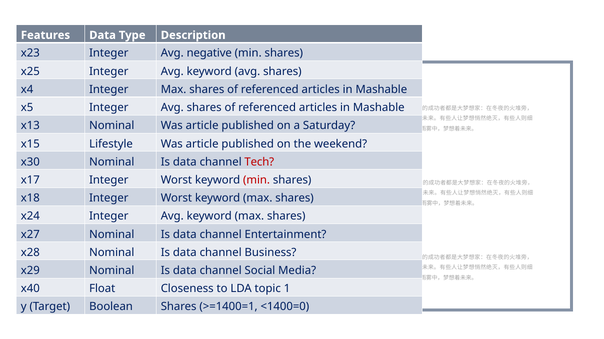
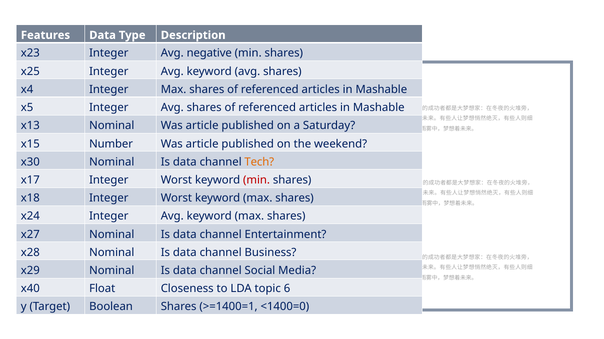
Lifestyle: Lifestyle -> Number (111, 144)
Tech colour: red -> orange (259, 162)
1: 1 -> 6 (287, 289)
